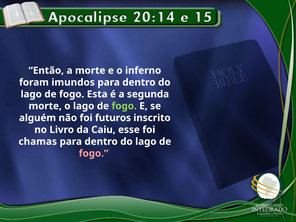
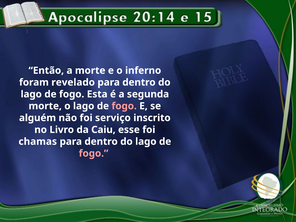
imundos: imundos -> revelado (73, 82)
fogo colour: light green -> pink (124, 106)
futuros: futuros -> serviço (113, 118)
